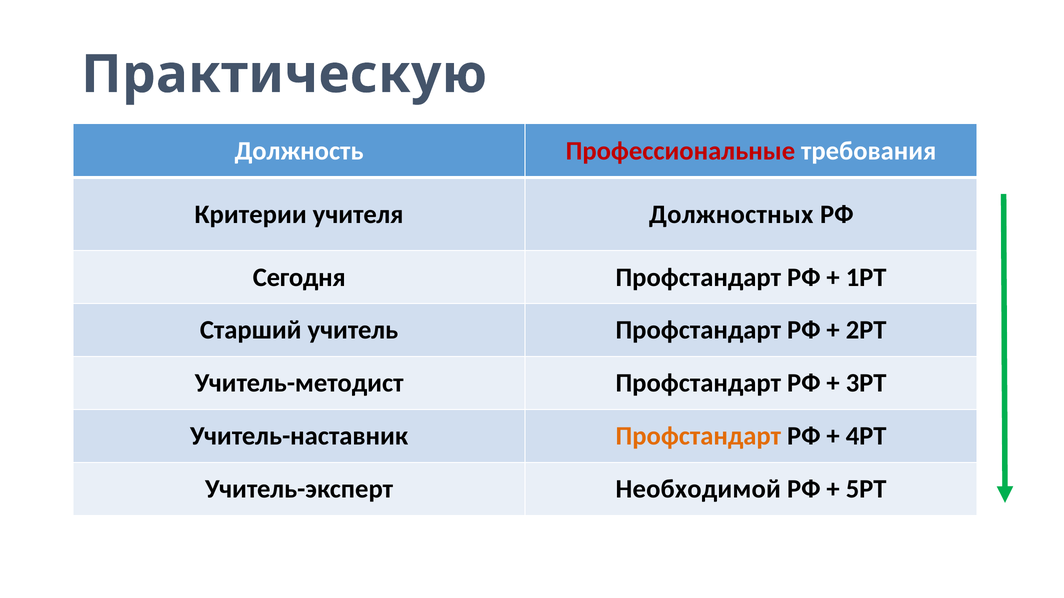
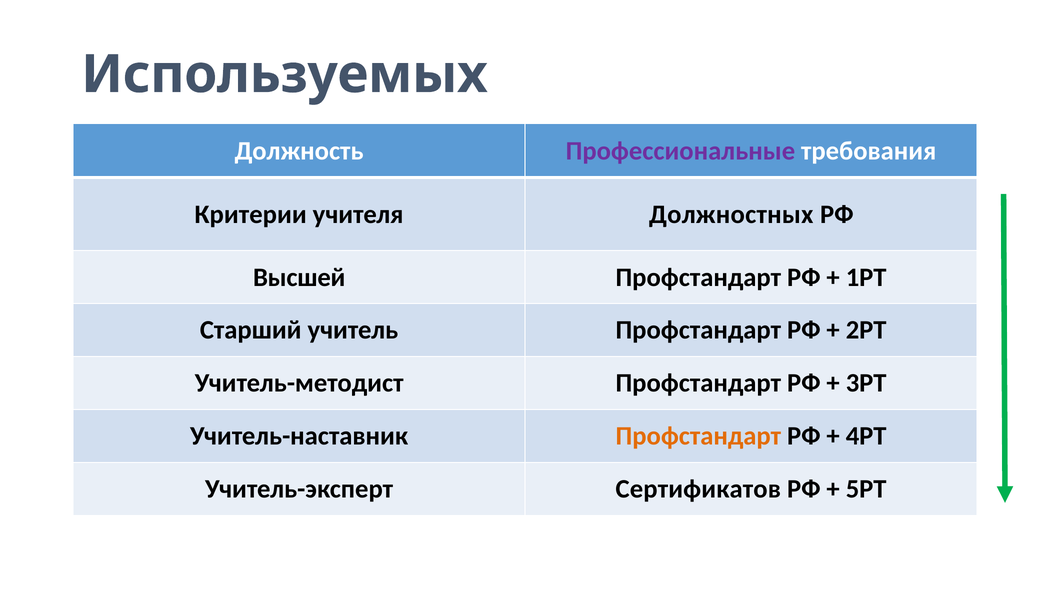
Практическую: Практическую -> Используемых (284, 75)
Профессиональные colour: red -> purple (680, 151)
Сегодня: Сегодня -> Высшей (299, 277)
Необходимой: Необходимой -> Сертификатов (698, 489)
